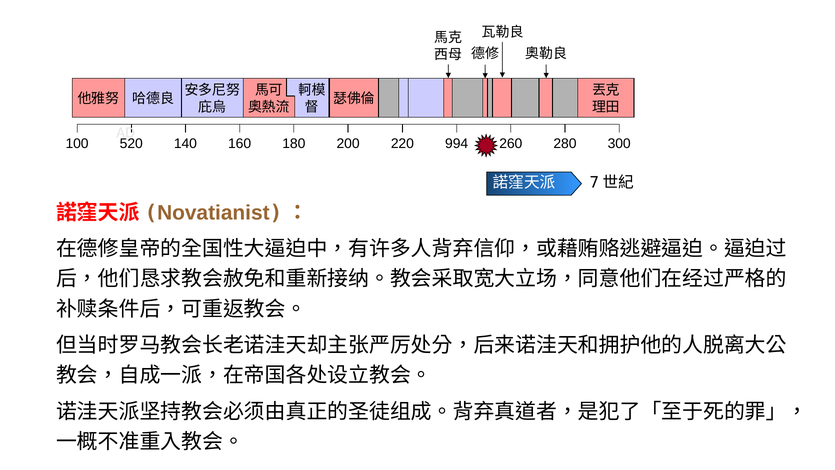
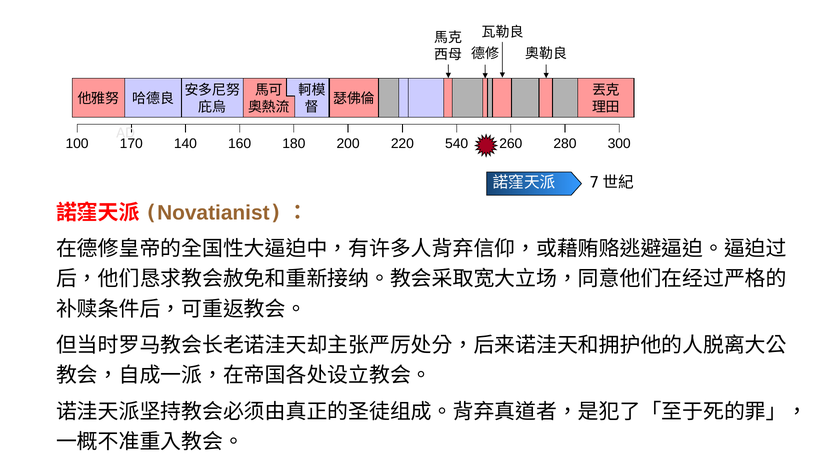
520: 520 -> 170 (131, 144)
994: 994 -> 540 (457, 144)
